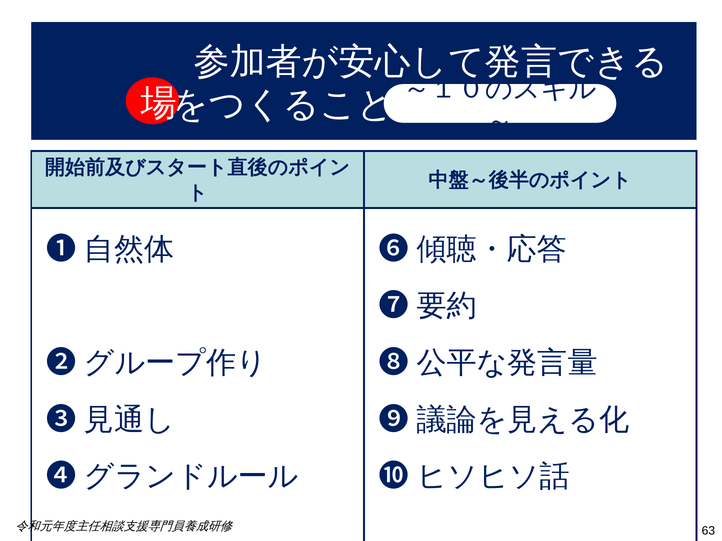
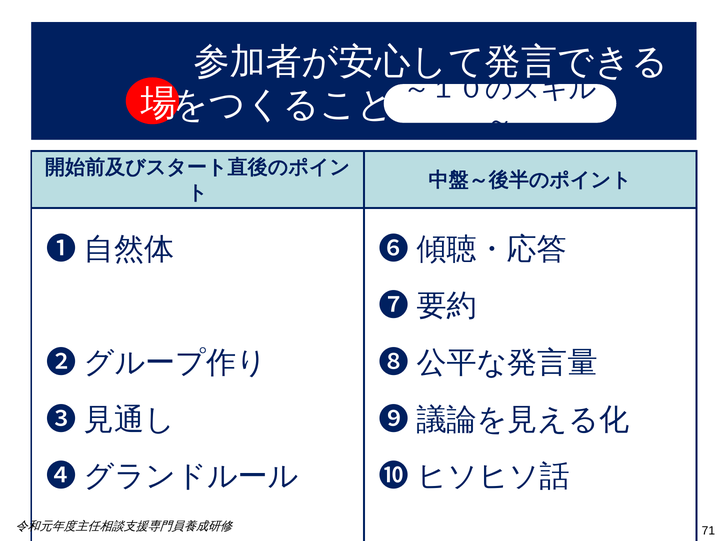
63: 63 -> 71 (708, 531)
